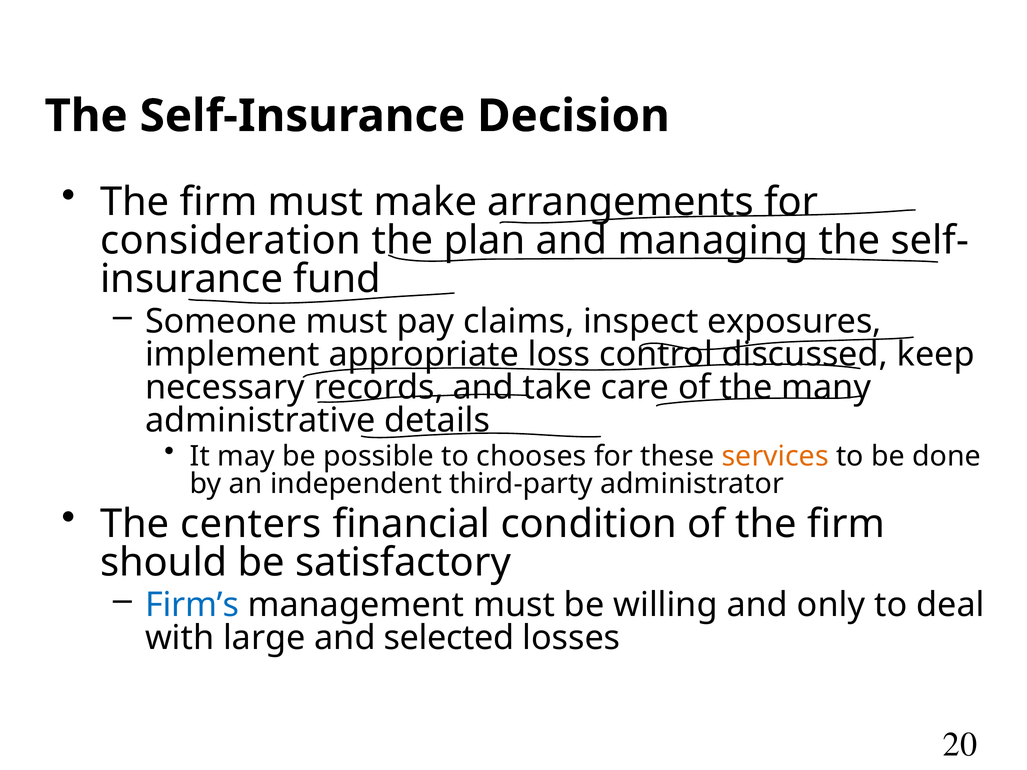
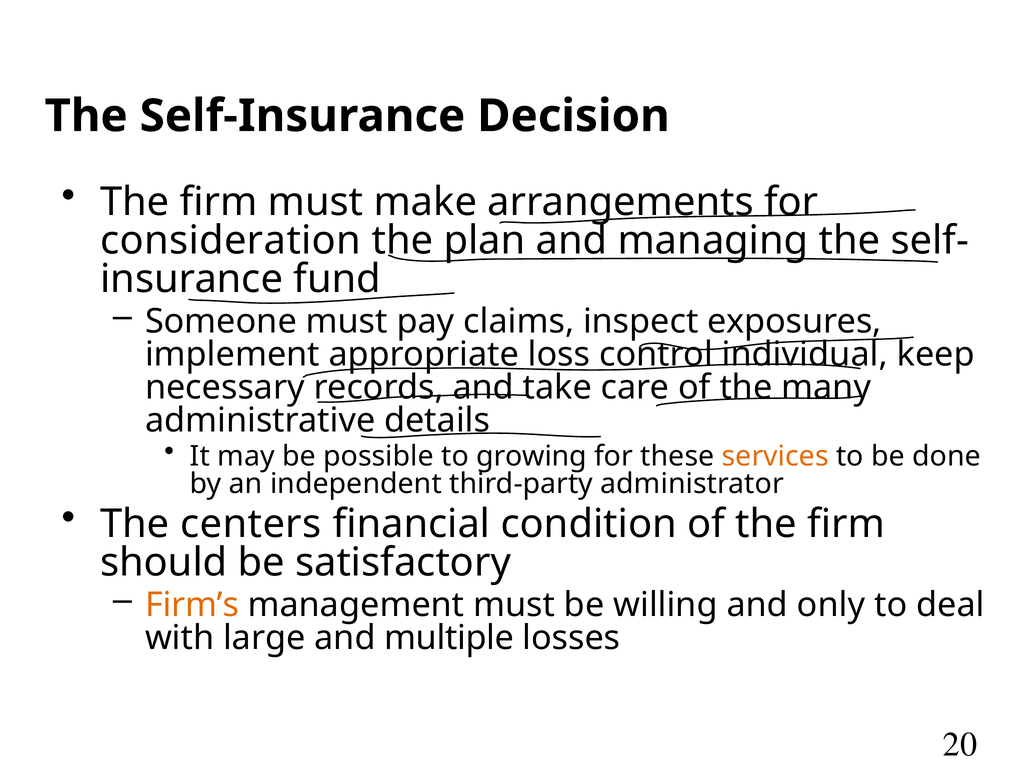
discussed: discussed -> individual (805, 355)
chooses: chooses -> growing (532, 456)
Firm’s colour: blue -> orange (192, 605)
selected: selected -> multiple (449, 638)
